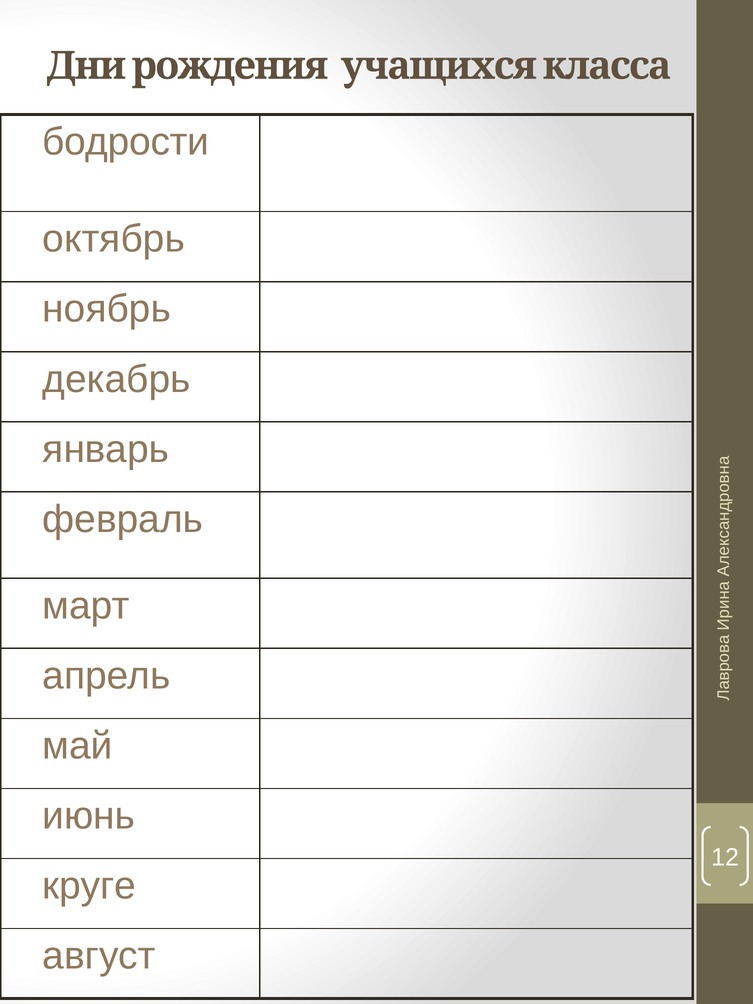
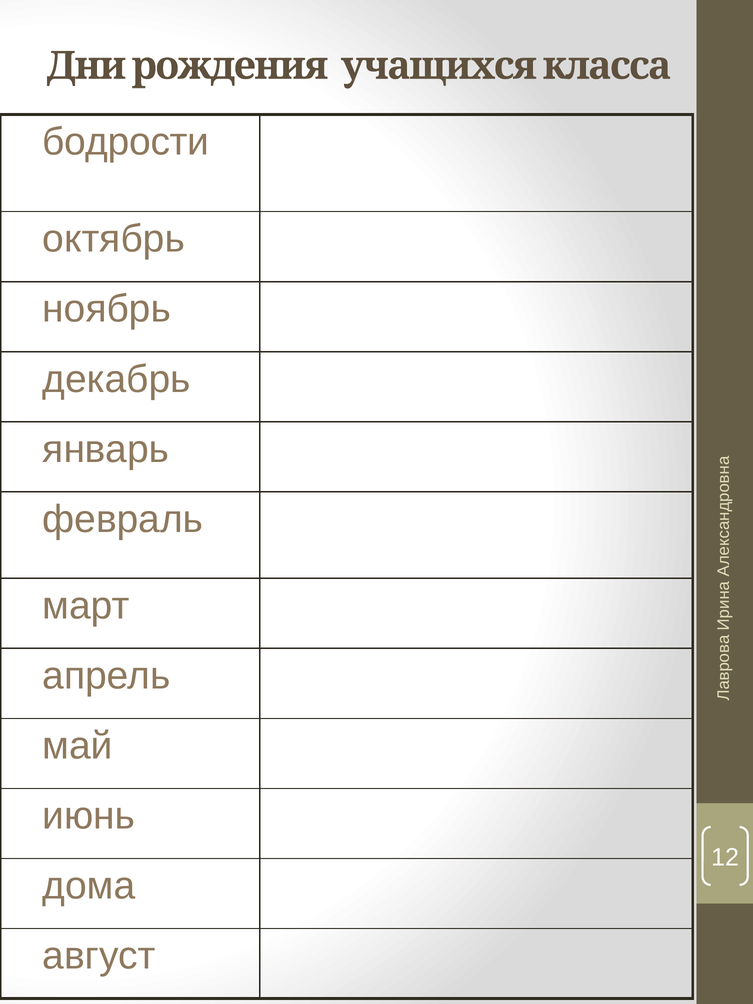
круге: круге -> дома (89, 886)
